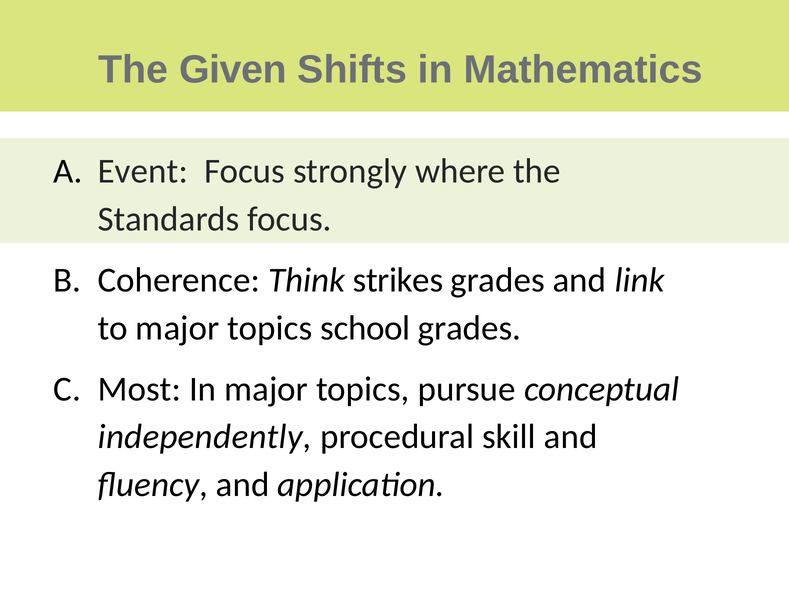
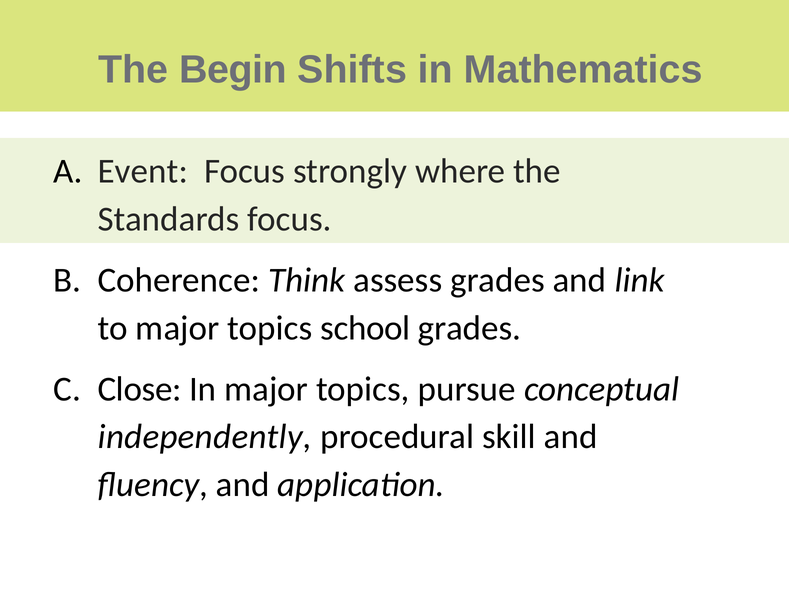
Given: Given -> Begin (233, 70)
strikes: strikes -> assess (398, 280)
Most: Most -> Close (140, 389)
